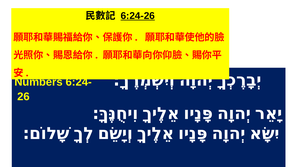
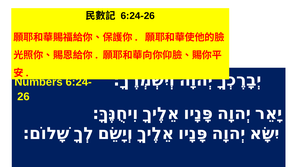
6:24-26 underline: present -> none (138, 16)
